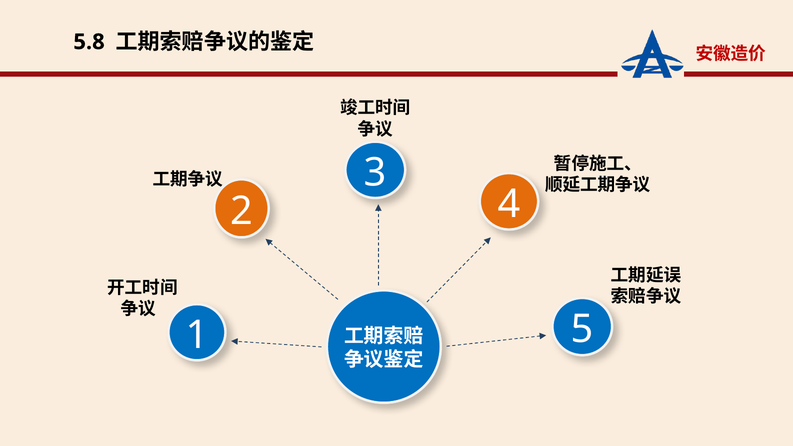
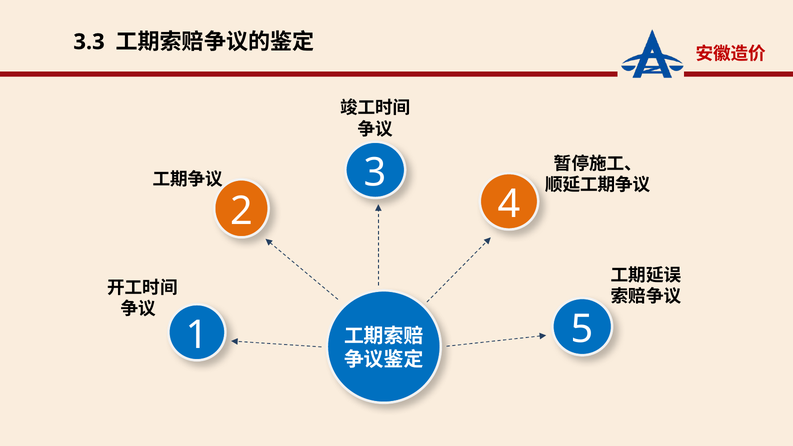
5.8: 5.8 -> 3.3 (89, 42)
